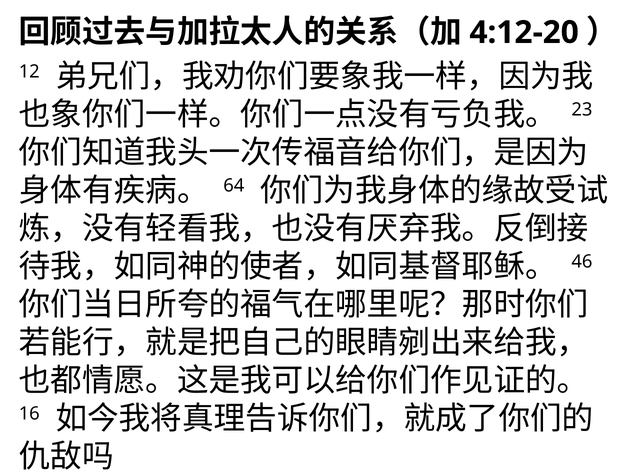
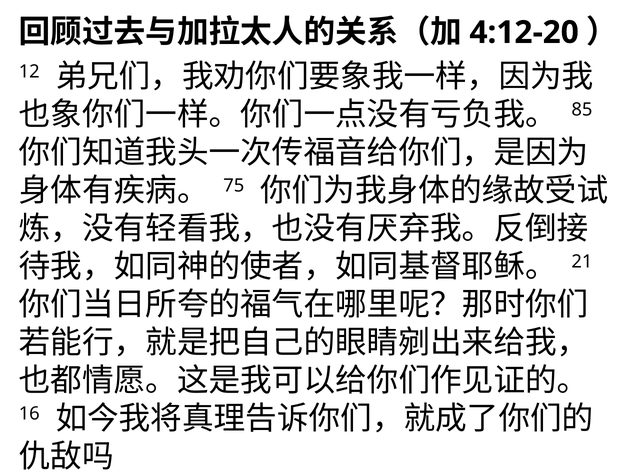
23: 23 -> 85 (582, 110)
64: 64 -> 75 (234, 186)
46: 46 -> 21 (582, 262)
